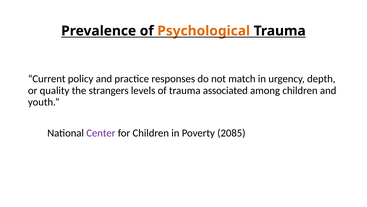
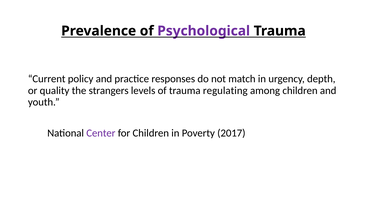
Psychological colour: orange -> purple (204, 31)
associated: associated -> regulating (225, 90)
2085: 2085 -> 2017 (231, 133)
